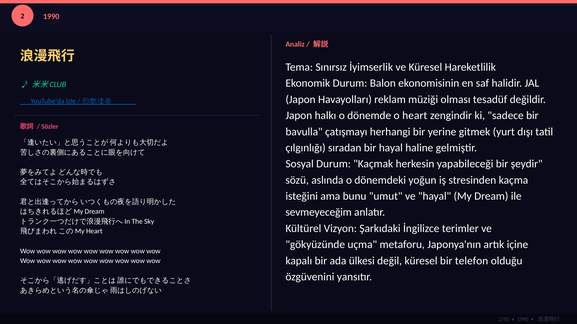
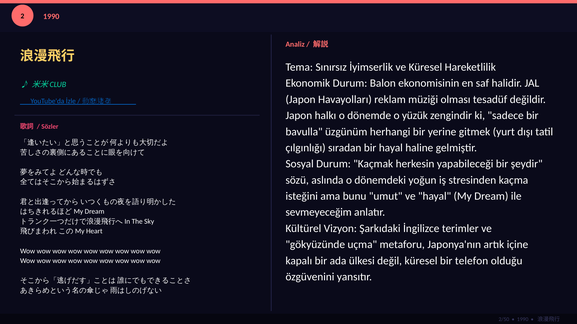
o heart: heart -> yüzük (415, 116)
çatışmayı: çatışmayı -> üzgünüm (346, 132)
